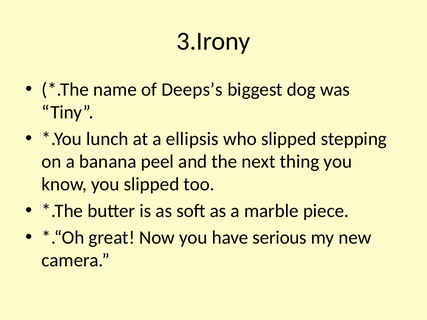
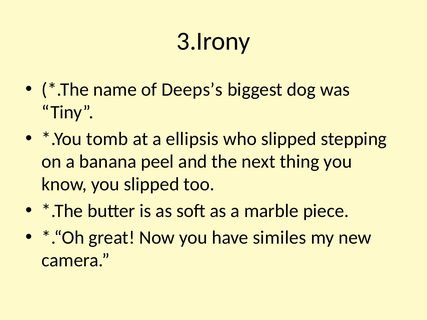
lunch: lunch -> tomb (107, 139)
serious: serious -> similes (279, 238)
